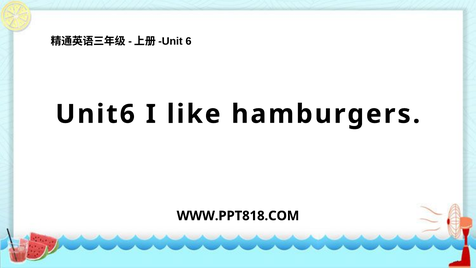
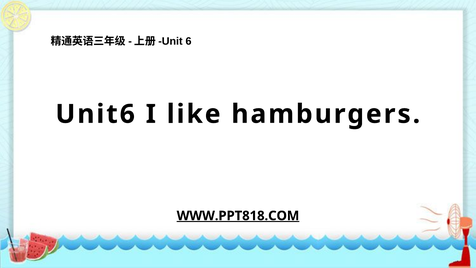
WWW.PPT818.COM underline: none -> present (238, 216)
